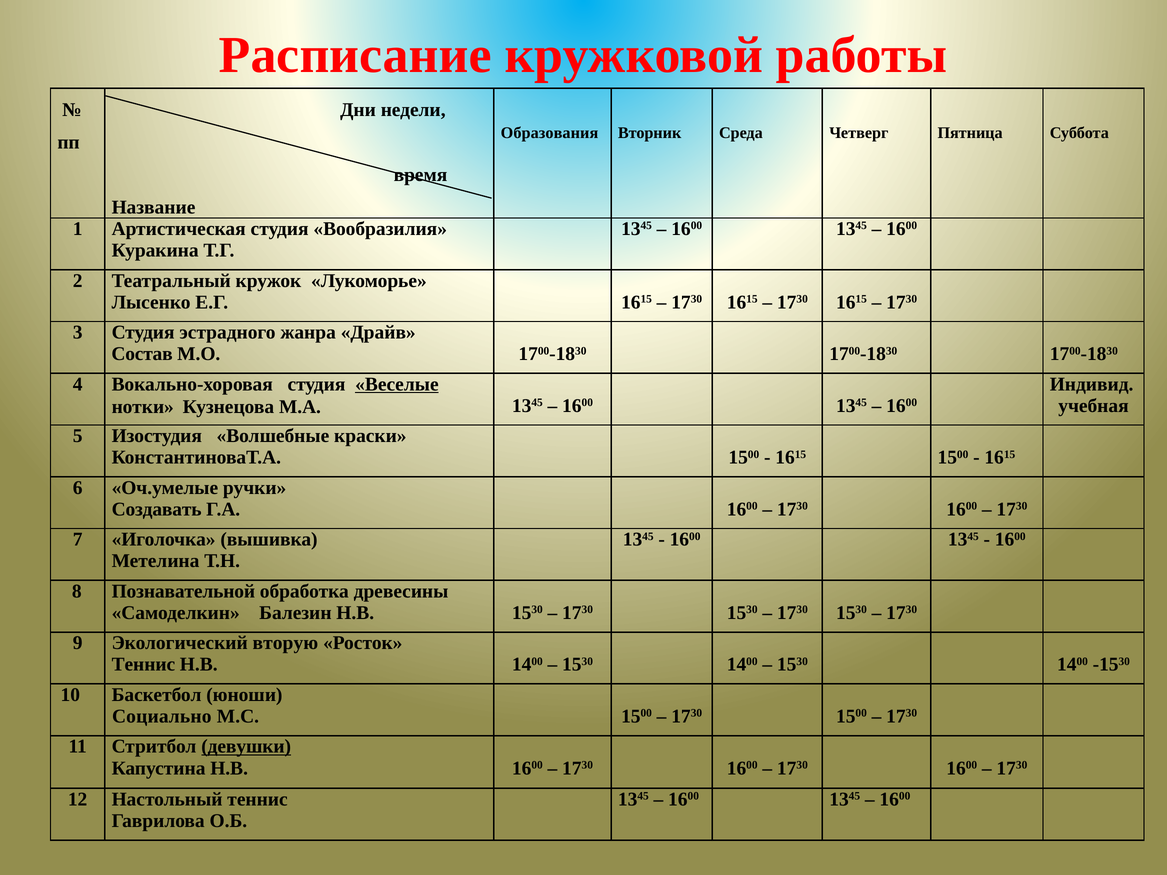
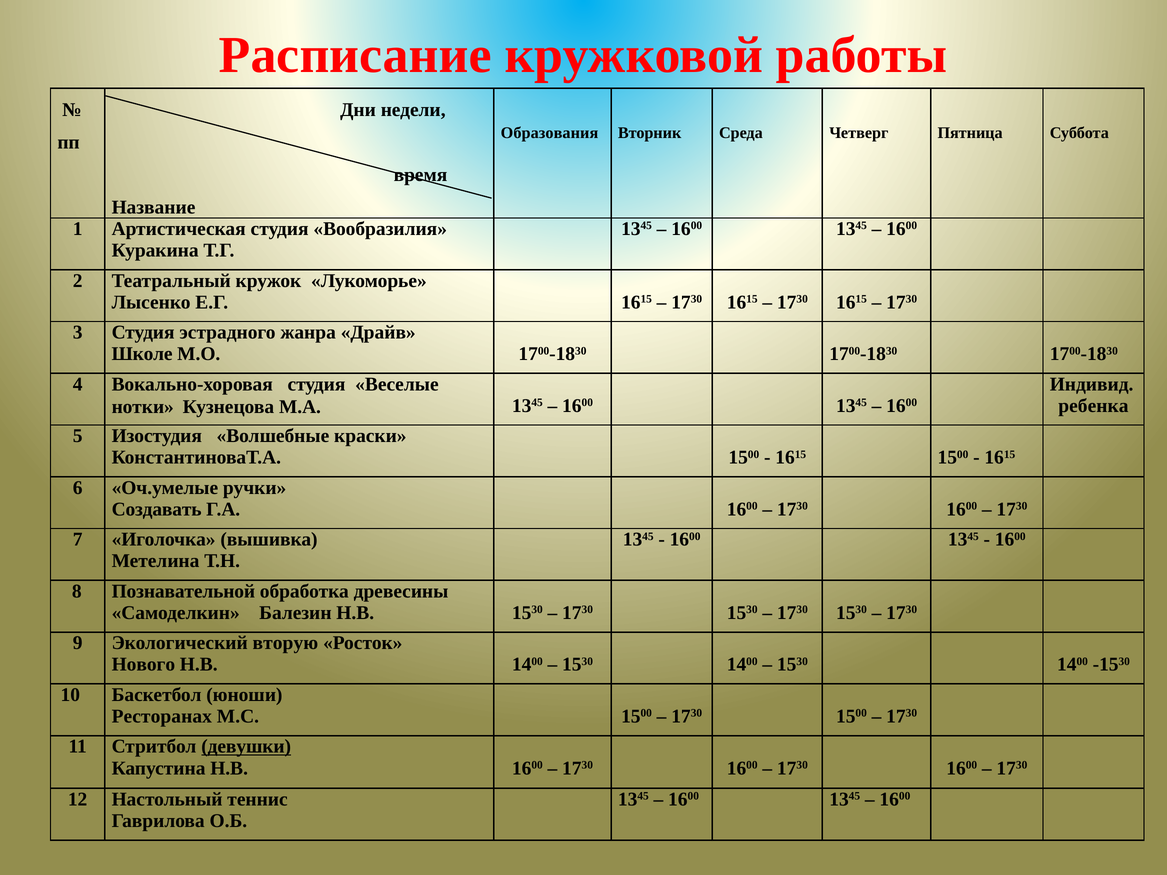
Состав: Состав -> Школе (142, 354)
Веселые underline: present -> none (397, 384)
учебная: учебная -> ребенка (1093, 406)
Теннис: Теннис -> Нового (143, 665)
Социально: Социально -> Ресторанах (162, 717)
